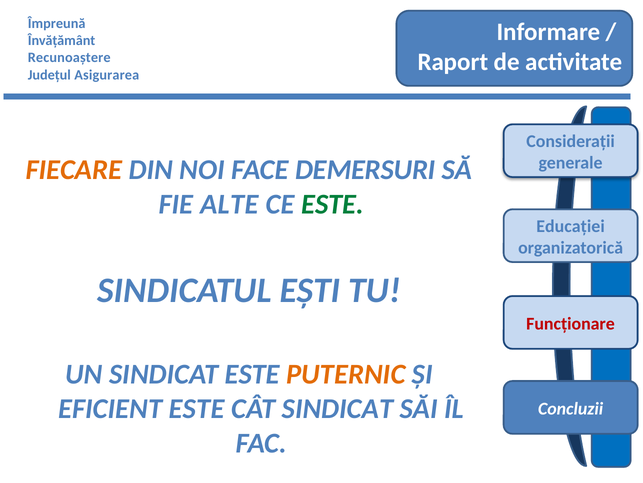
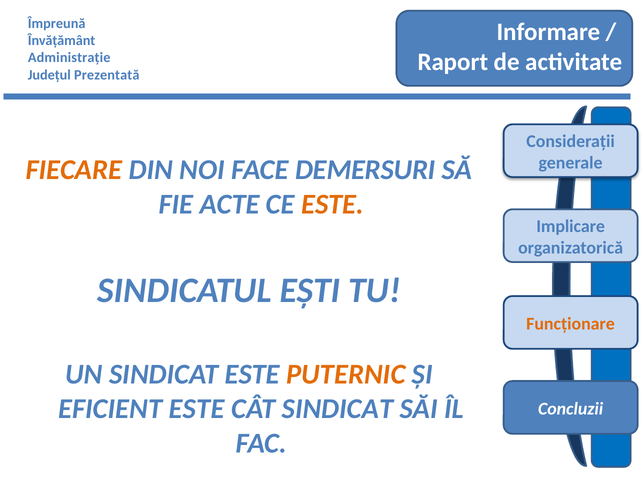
Recunoaștere: Recunoaștere -> Administrație (69, 58)
Asigurarea: Asigurarea -> Prezentată (107, 75)
ALTE: ALTE -> ACTE (230, 204)
ESTE colour: green -> orange (332, 204)
Educației: Educației -> Implicare (571, 226)
Funcționare colour: red -> orange (571, 323)
